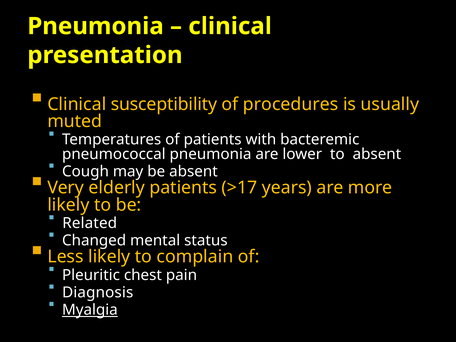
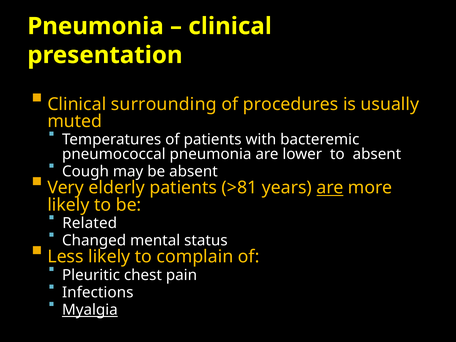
susceptibility: susceptibility -> surrounding (164, 104)
>17: >17 -> >81 (240, 188)
are underline: none -> present (330, 188)
Diagnosis: Diagnosis -> Infections (98, 292)
